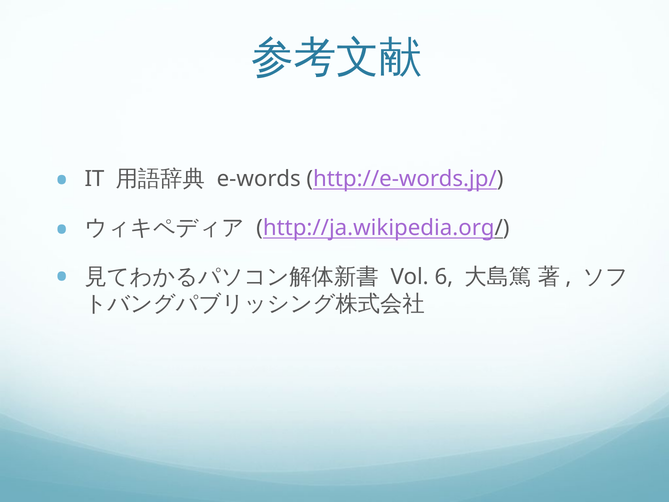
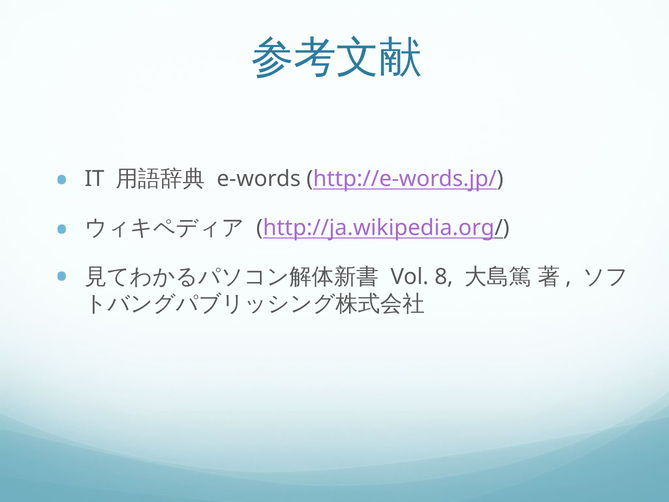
6: 6 -> 8 (444, 277)
